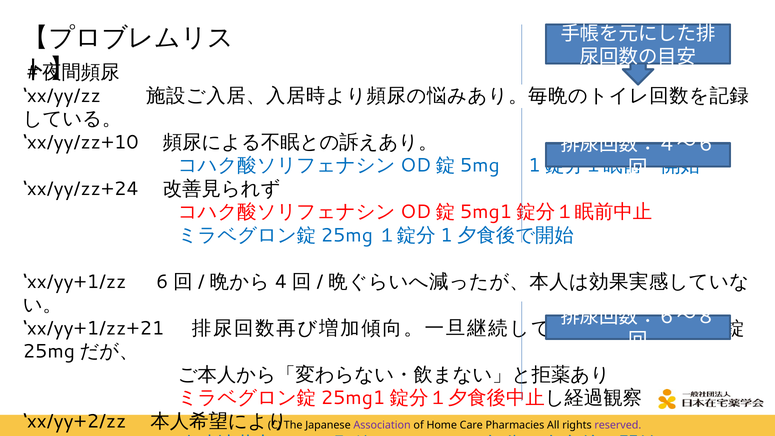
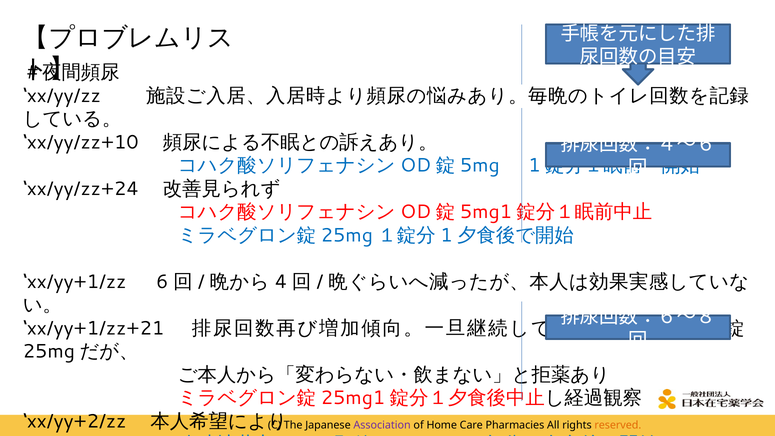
reserved colour: purple -> orange (618, 425)
